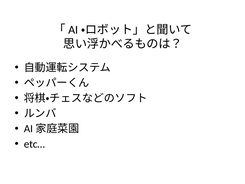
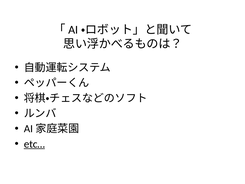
etc… underline: none -> present (34, 144)
